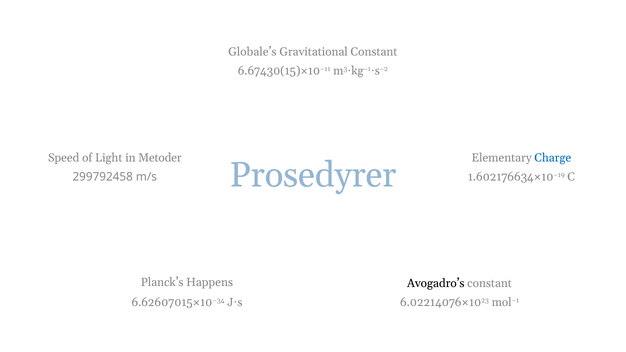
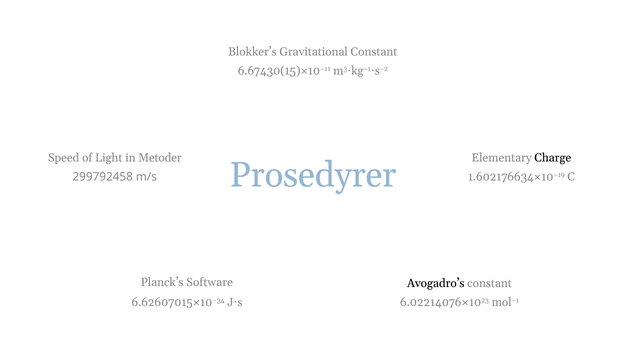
Globale’s: Globale’s -> Blokker’s (252, 52)
Charge colour: blue -> black (553, 158)
Happens: Happens -> Software (210, 282)
